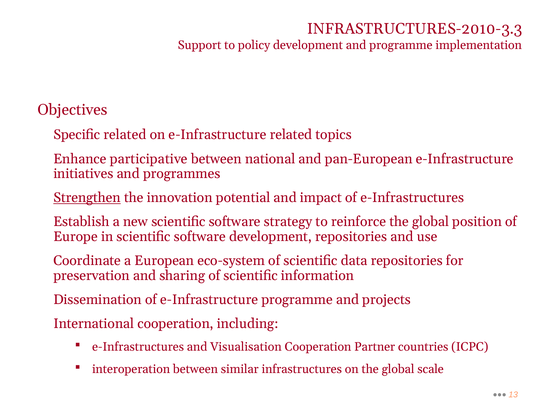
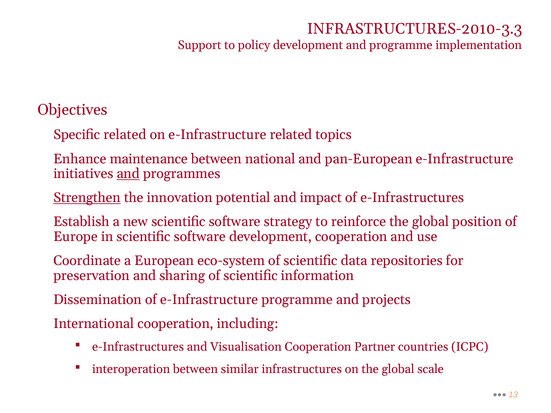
participative: participative -> maintenance (149, 159)
and underline: none -> present (128, 174)
development repositories: repositories -> cooperation (351, 237)
